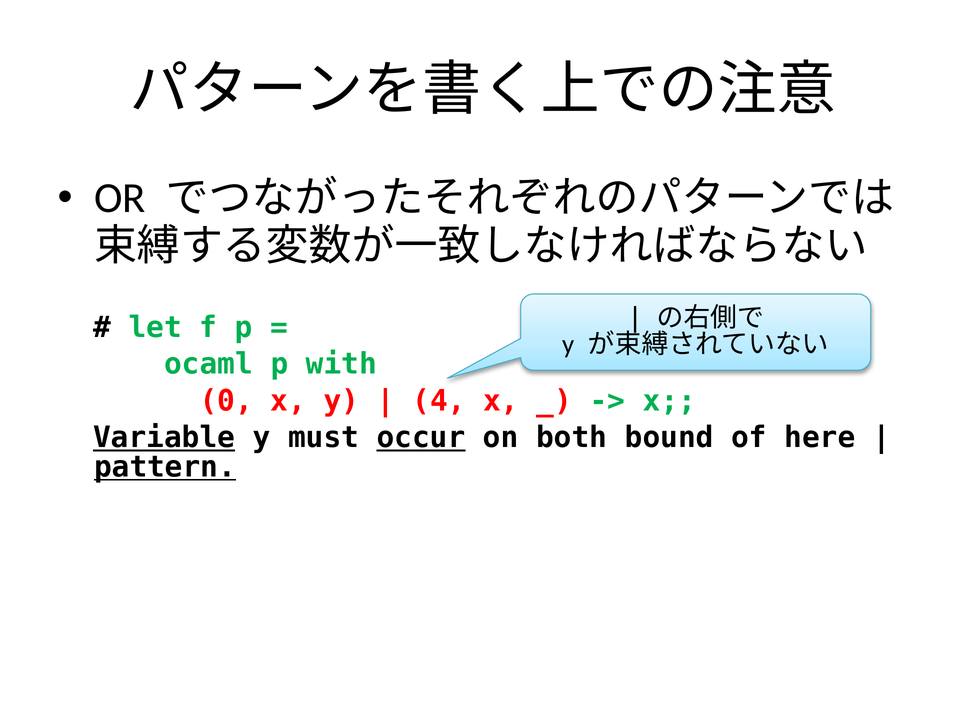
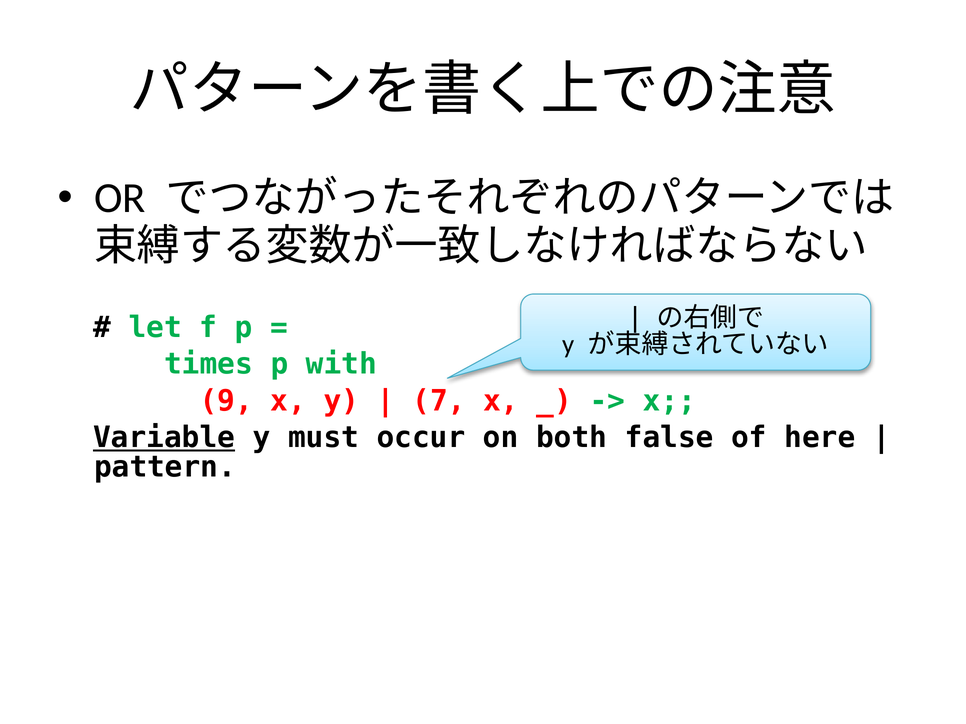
ocaml: ocaml -> times (209, 364)
0: 0 -> 9 (226, 401)
4: 4 -> 7 (439, 401)
occur underline: present -> none (421, 438)
bound: bound -> false (669, 438)
pattern underline: present -> none (165, 467)
